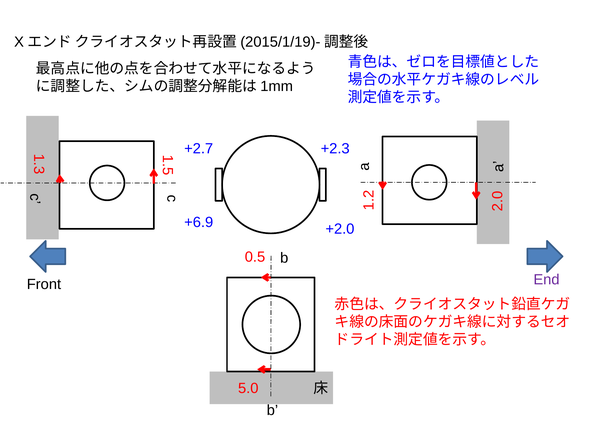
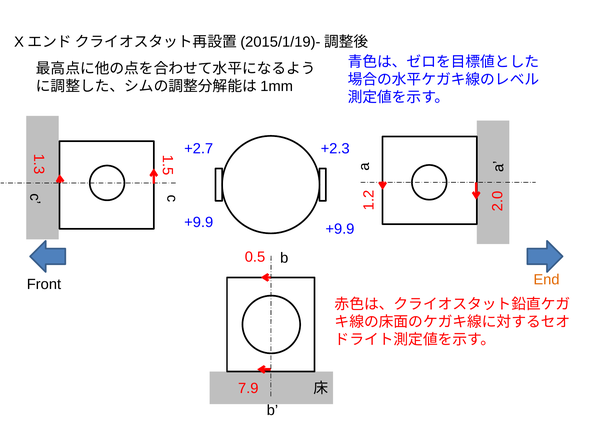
+6.9: +6.9 -> +9.9 (199, 222)
+2.0: +2.0 -> +9.9 (340, 229)
End colour: purple -> orange (547, 279)
5.0: 5.0 -> 7.9 (248, 388)
